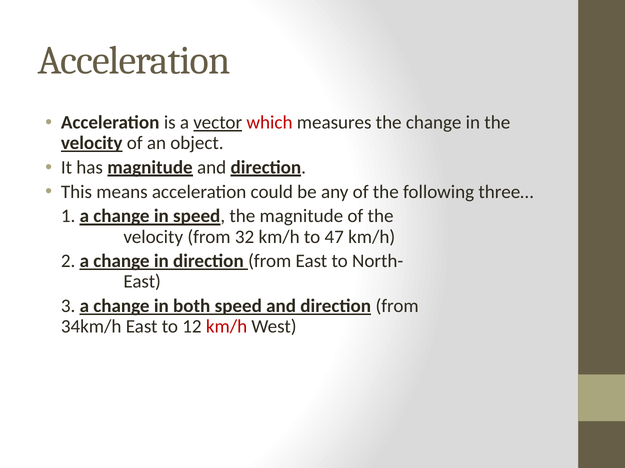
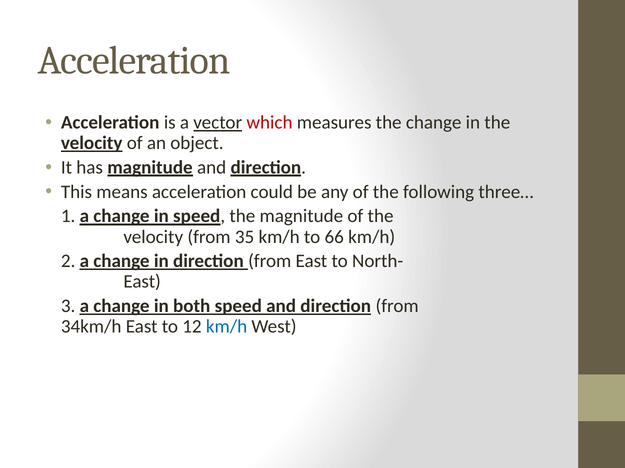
32: 32 -> 35 (245, 237)
47: 47 -> 66 (334, 237)
km/h colour: red -> blue (227, 327)
